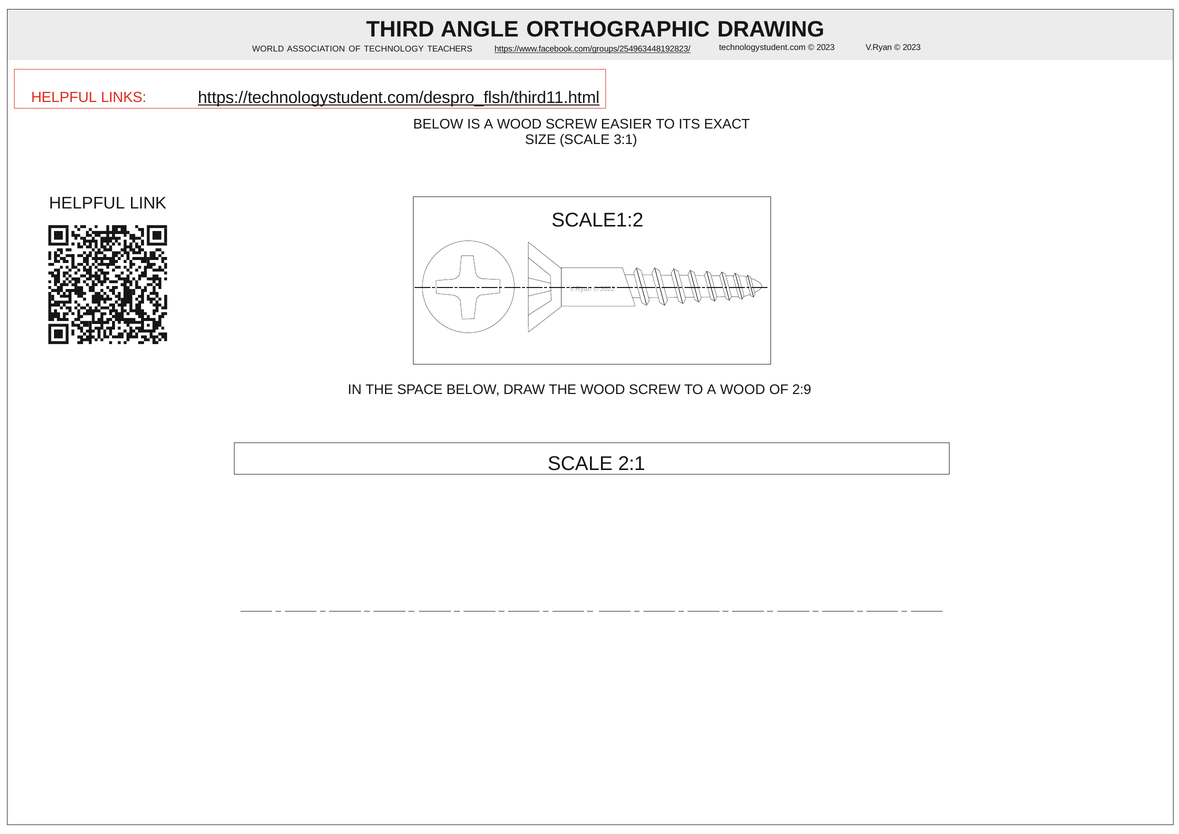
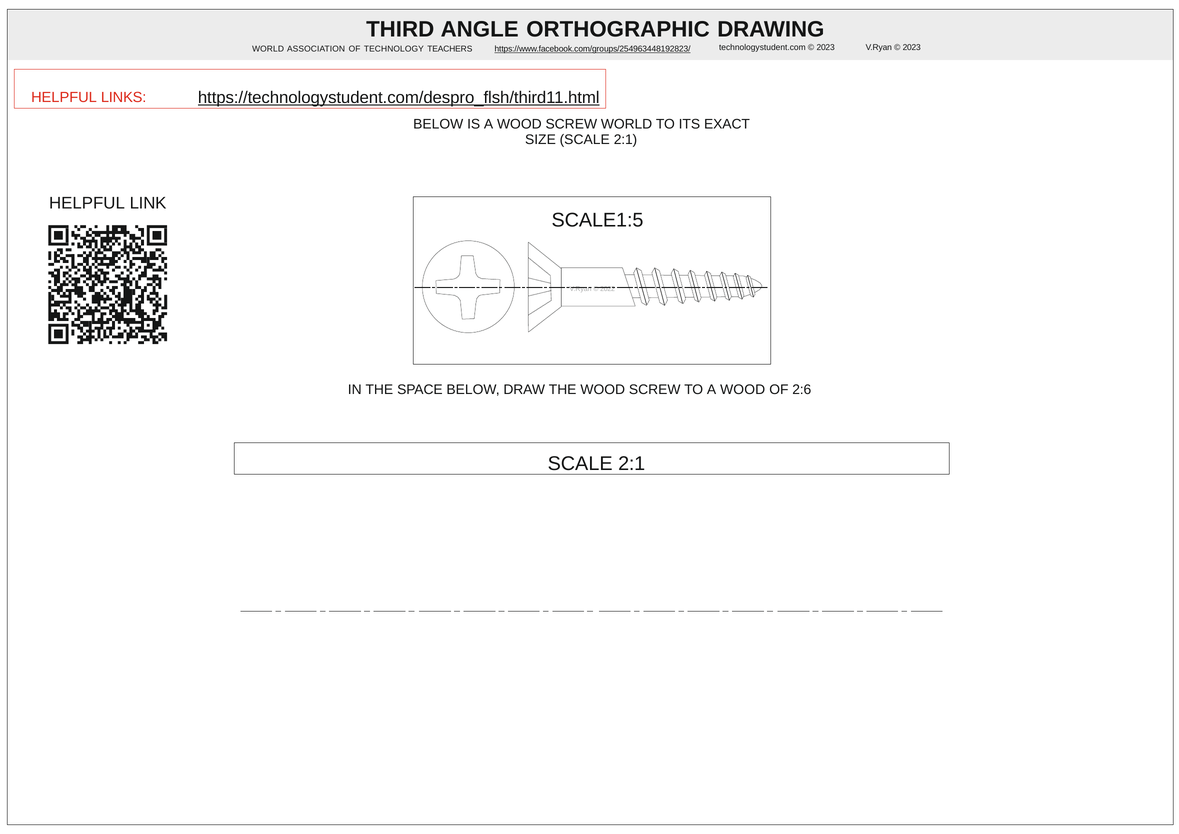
SCREW EASIER: EASIER -> WORLD (627, 124)
SIZE SCALE 3:1: 3:1 -> 2:1 (625, 140)
SCALE1:2: SCALE1:2 -> SCALE1:5 (598, 220)
2:9: 2:9 -> 2:6 (802, 390)
